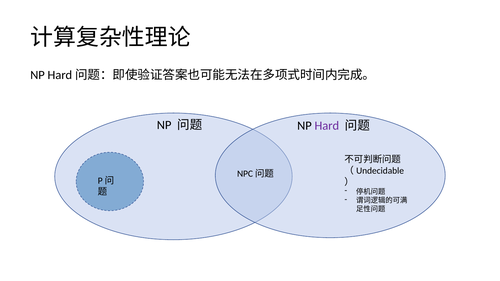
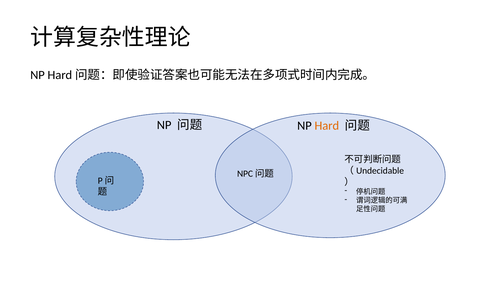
Hard colour: purple -> orange (327, 126)
